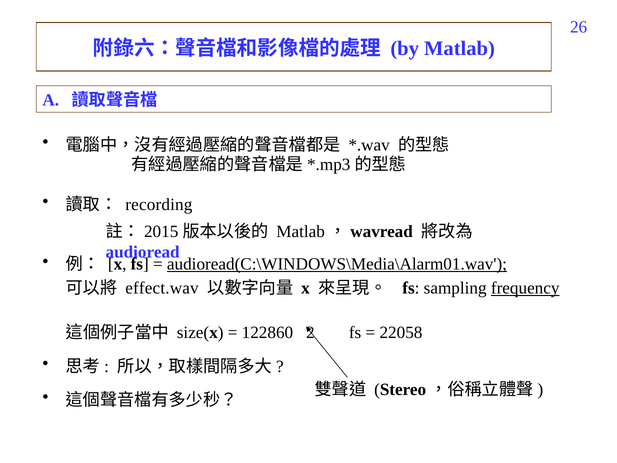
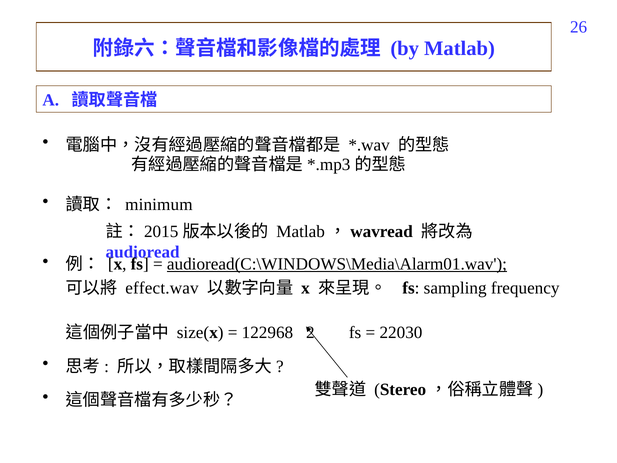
recording: recording -> minimum (159, 204)
frequency underline: present -> none (525, 288)
122860: 122860 -> 122968 (267, 333)
22058: 22058 -> 22030 (401, 333)
